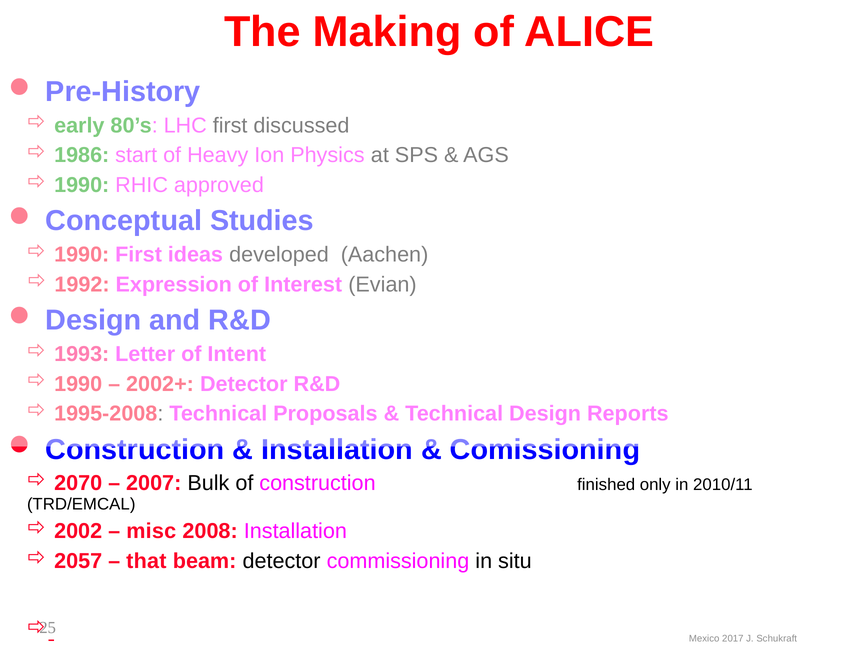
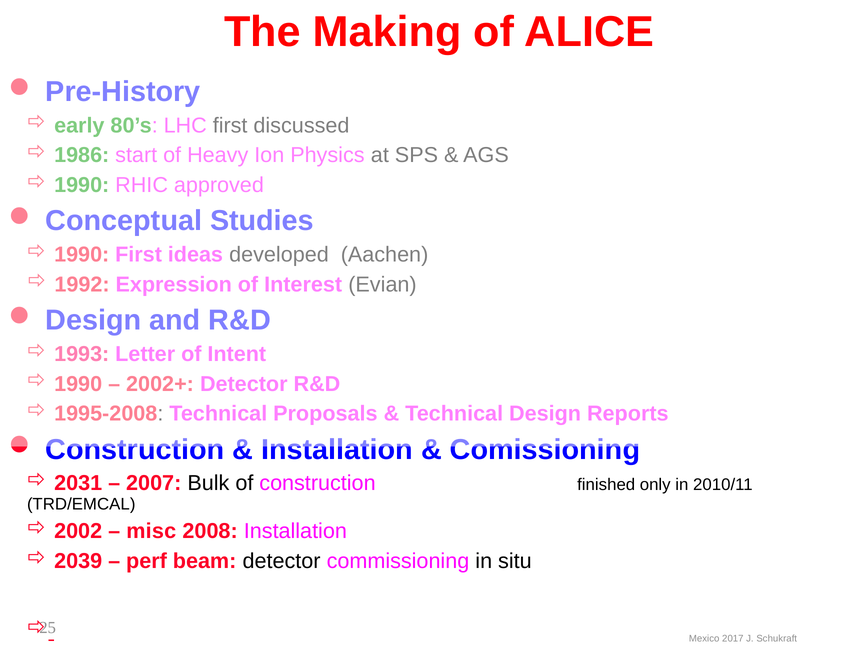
2070: 2070 -> 2031 (78, 483)
2057: 2057 -> 2039 (78, 561)
that: that -> perf (146, 561)
